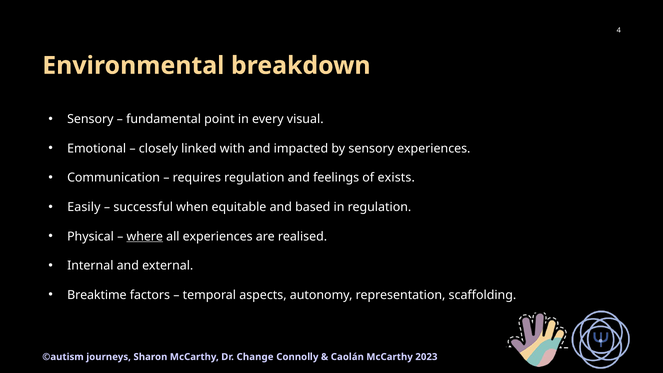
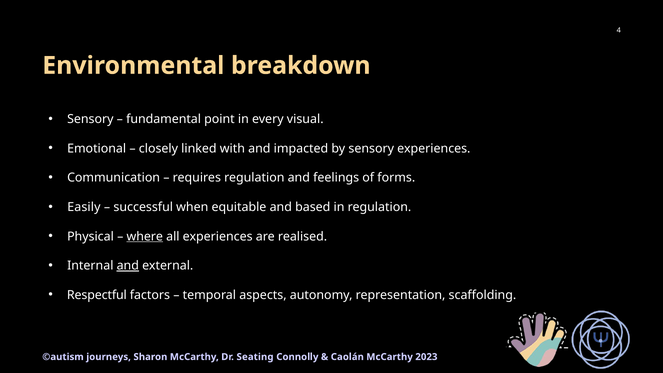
exists: exists -> forms (396, 178)
and underline: none -> present (128, 266)
Breaktime: Breaktime -> Respectful (97, 295)
Change: Change -> Seating (255, 357)
